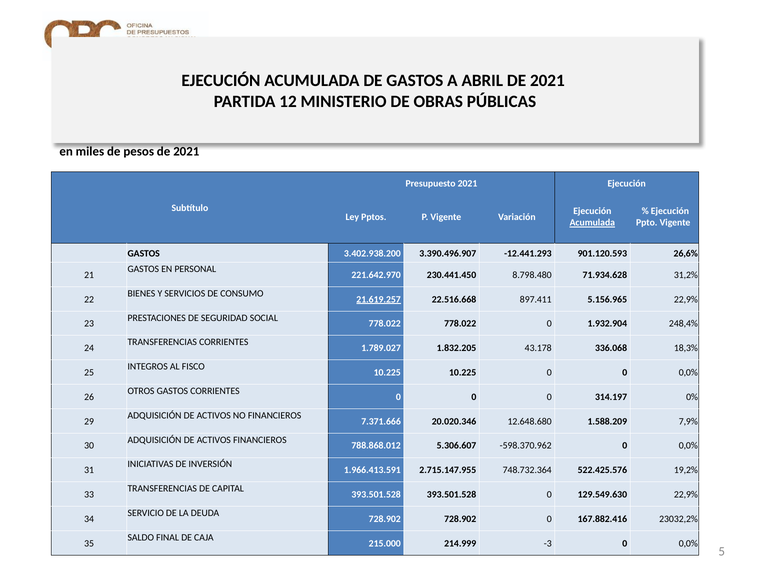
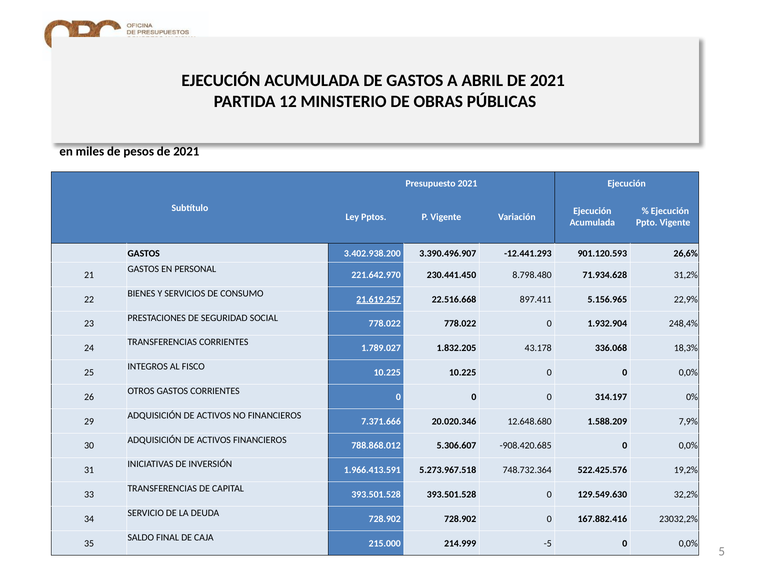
Acumulada underline: present -> none (592, 222)
-598.370.962: -598.370.962 -> -908.420.685 (526, 445)
2.715.147.955: 2.715.147.955 -> 5.273.967.518 (448, 470)
129.549.630 22,9%: 22,9% -> 32,2% (686, 494)
-3: -3 -> -5 (548, 543)
